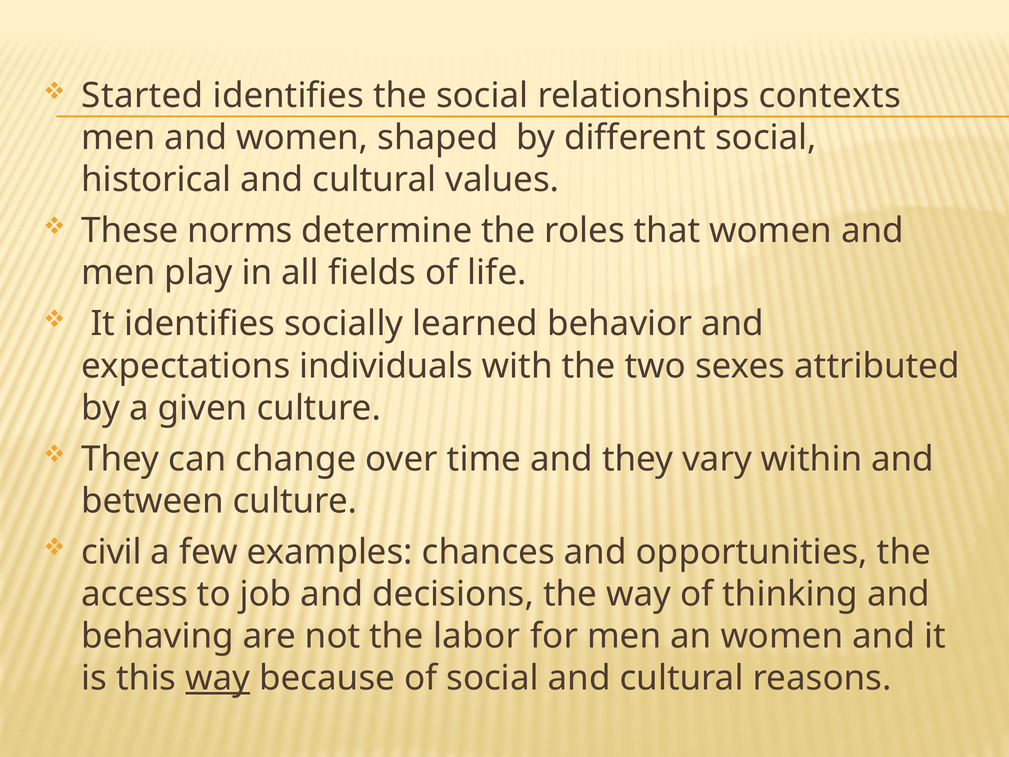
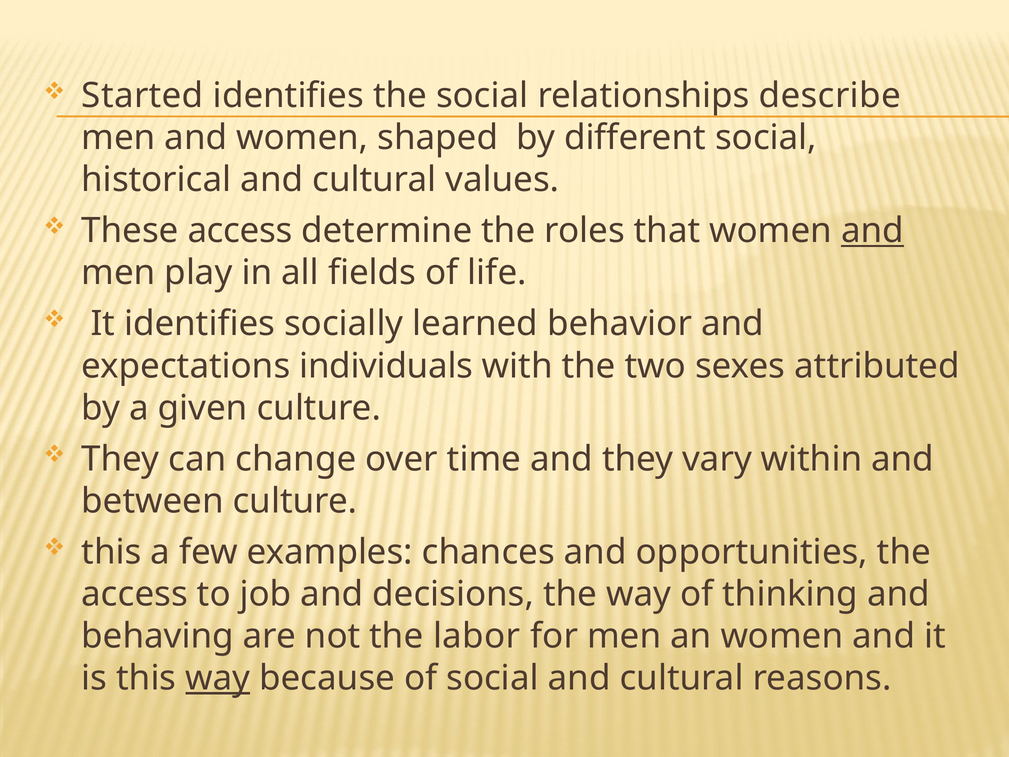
contexts: contexts -> describe (830, 96)
These norms: norms -> access (240, 231)
and underline: none -> present (873, 231)
civil: civil -> this (111, 552)
